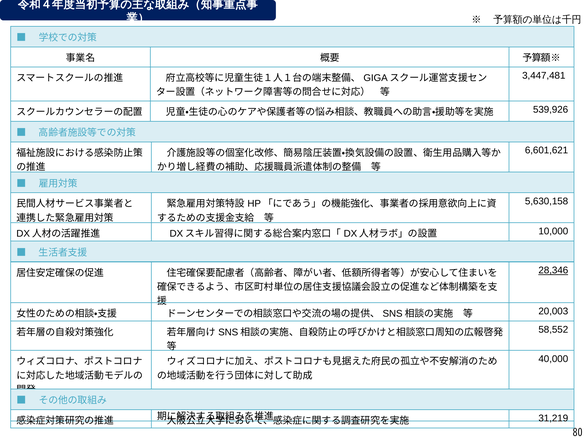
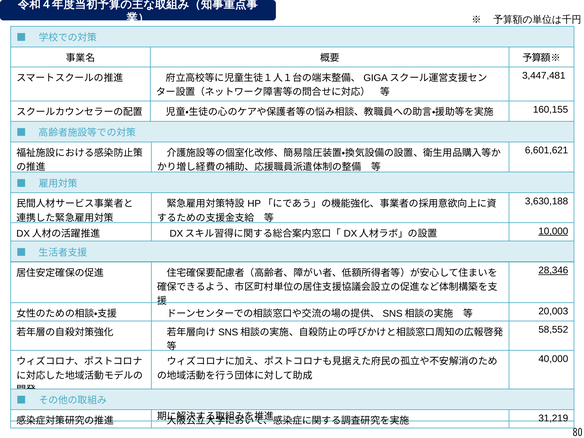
539,926: 539,926 -> 160,155 (551, 110)
5,630,158: 5,630,158 -> 3,630,188 (547, 201)
10,000 underline: none -> present (553, 231)
